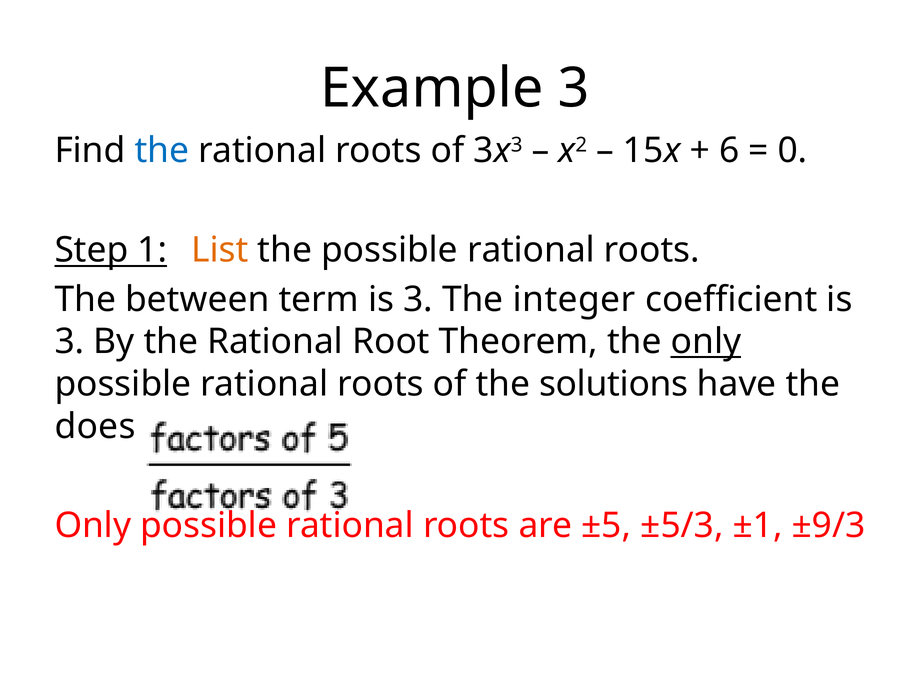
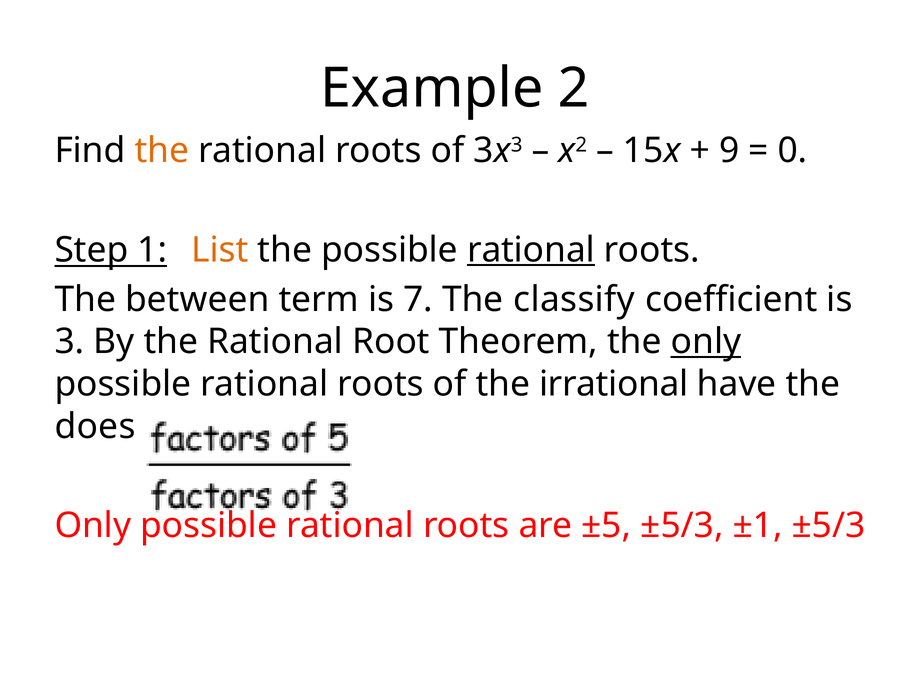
Example 3: 3 -> 2 (574, 88)
the colour: blue -> orange (162, 151)
6: 6 -> 9 (729, 151)
rational underline: none -> present (531, 250)
term is 3: 3 -> 7 (418, 299)
integer: integer -> classify (574, 299)
solutions: solutions -> irrational (614, 384)
±1 ±9/3: ±9/3 -> ±5/3 (829, 525)
